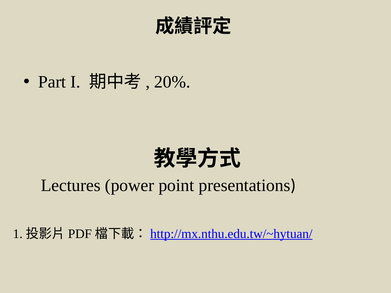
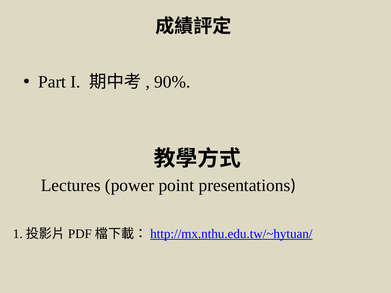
20%: 20% -> 90% (172, 82)
